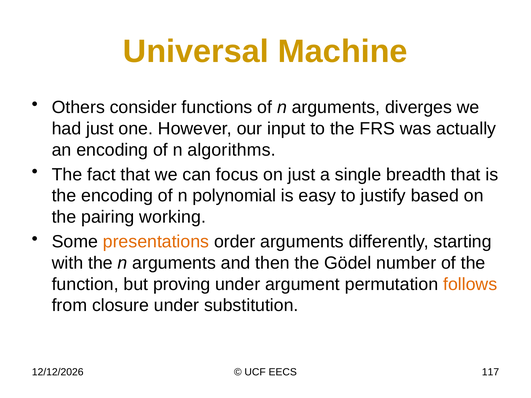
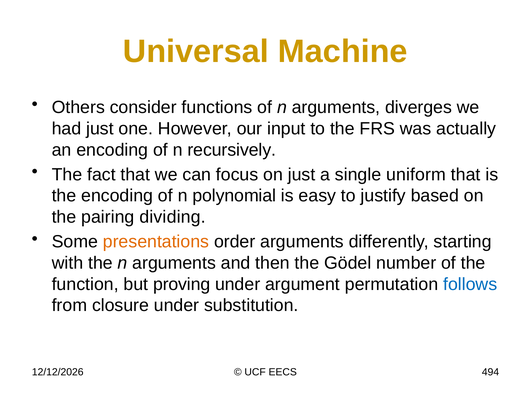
algorithms: algorithms -> recursively (232, 150)
breadth: breadth -> uniform (416, 175)
working: working -> dividing (173, 217)
follows colour: orange -> blue (470, 284)
117: 117 -> 494 (490, 372)
